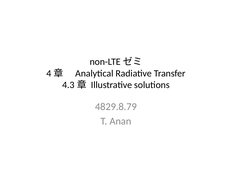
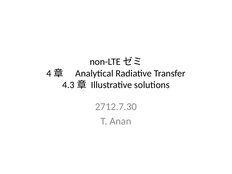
4829.8.79: 4829.8.79 -> 2712.7.30 (116, 107)
